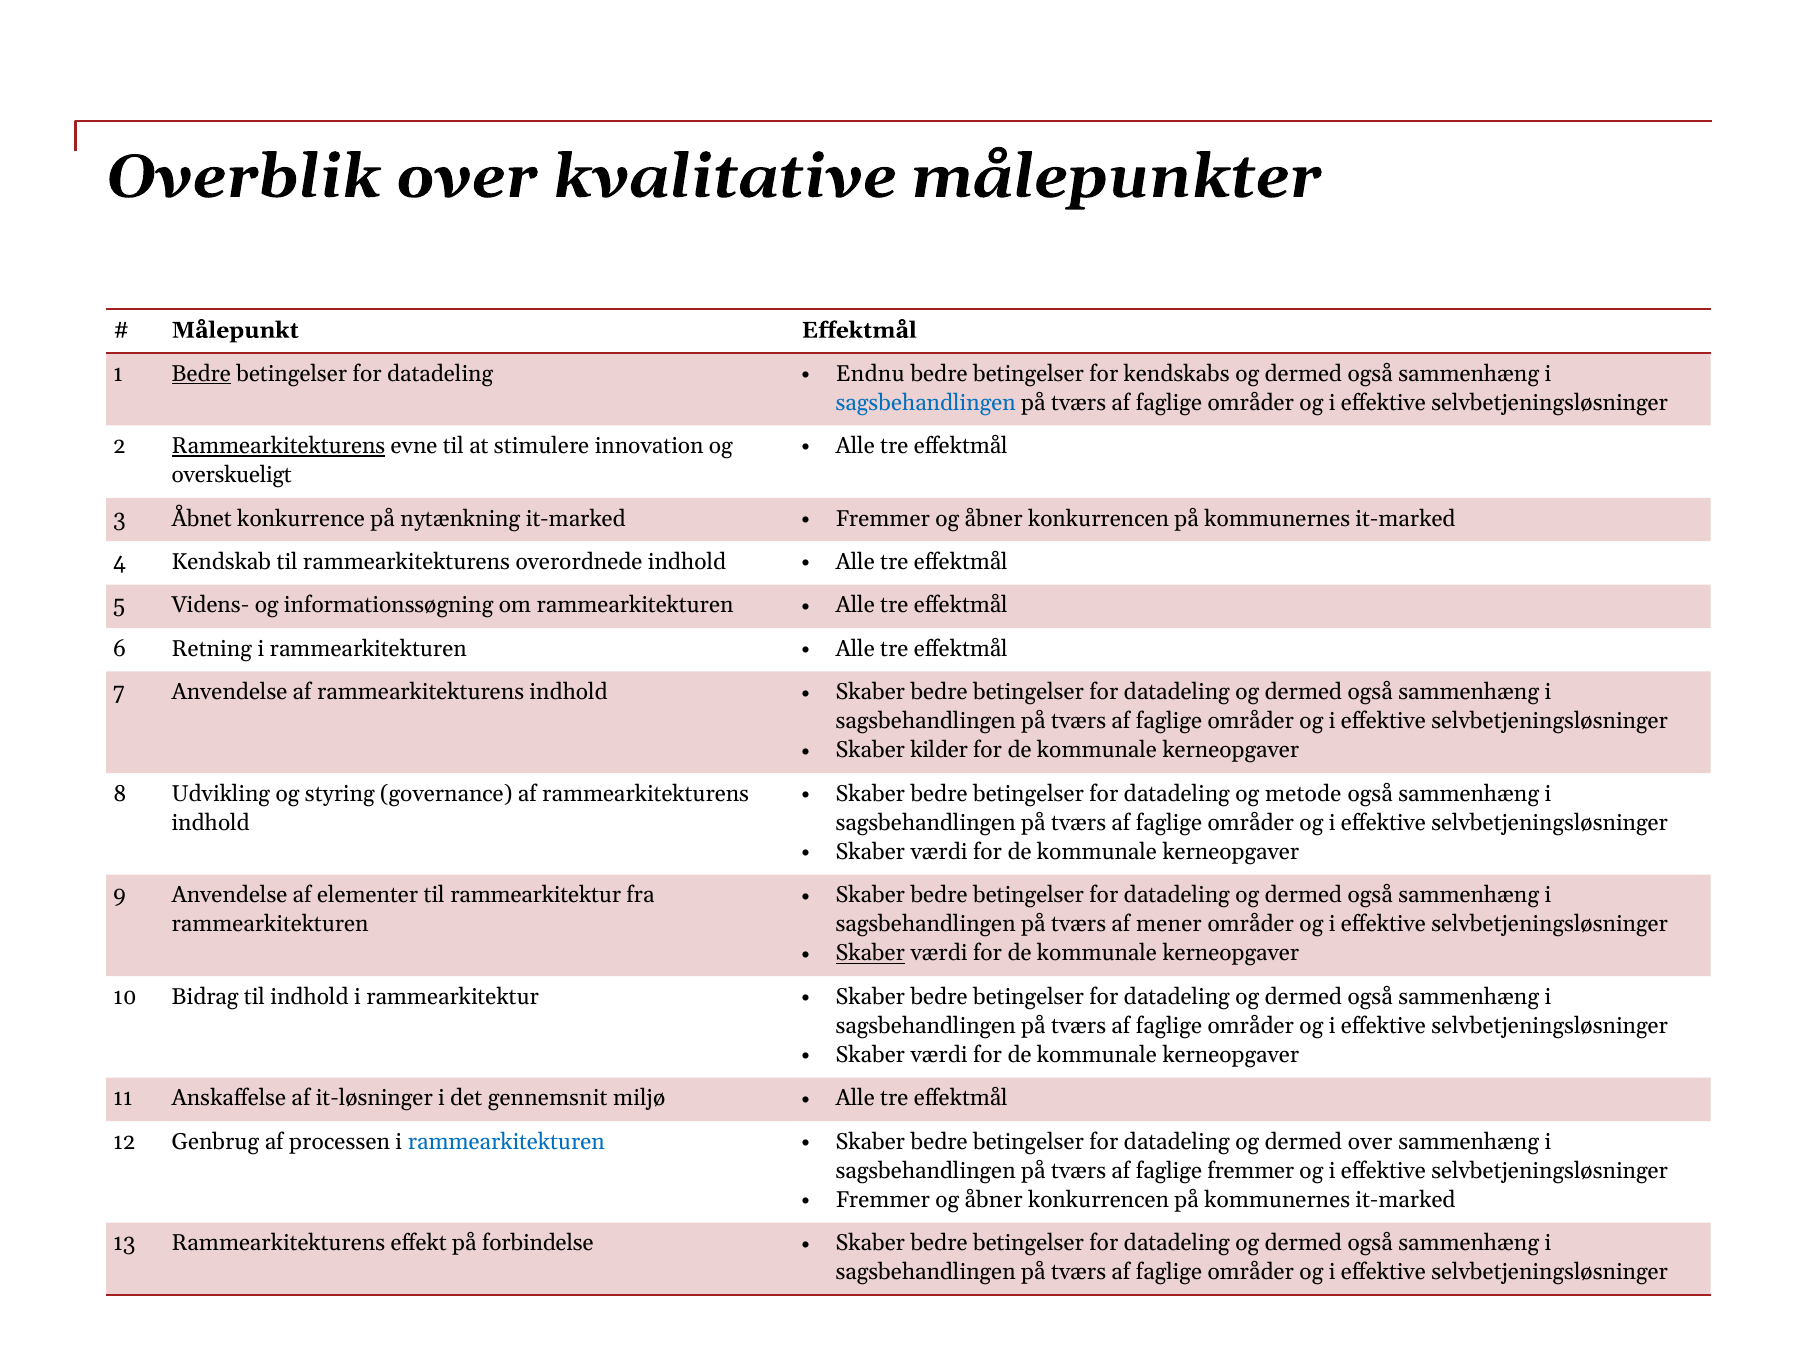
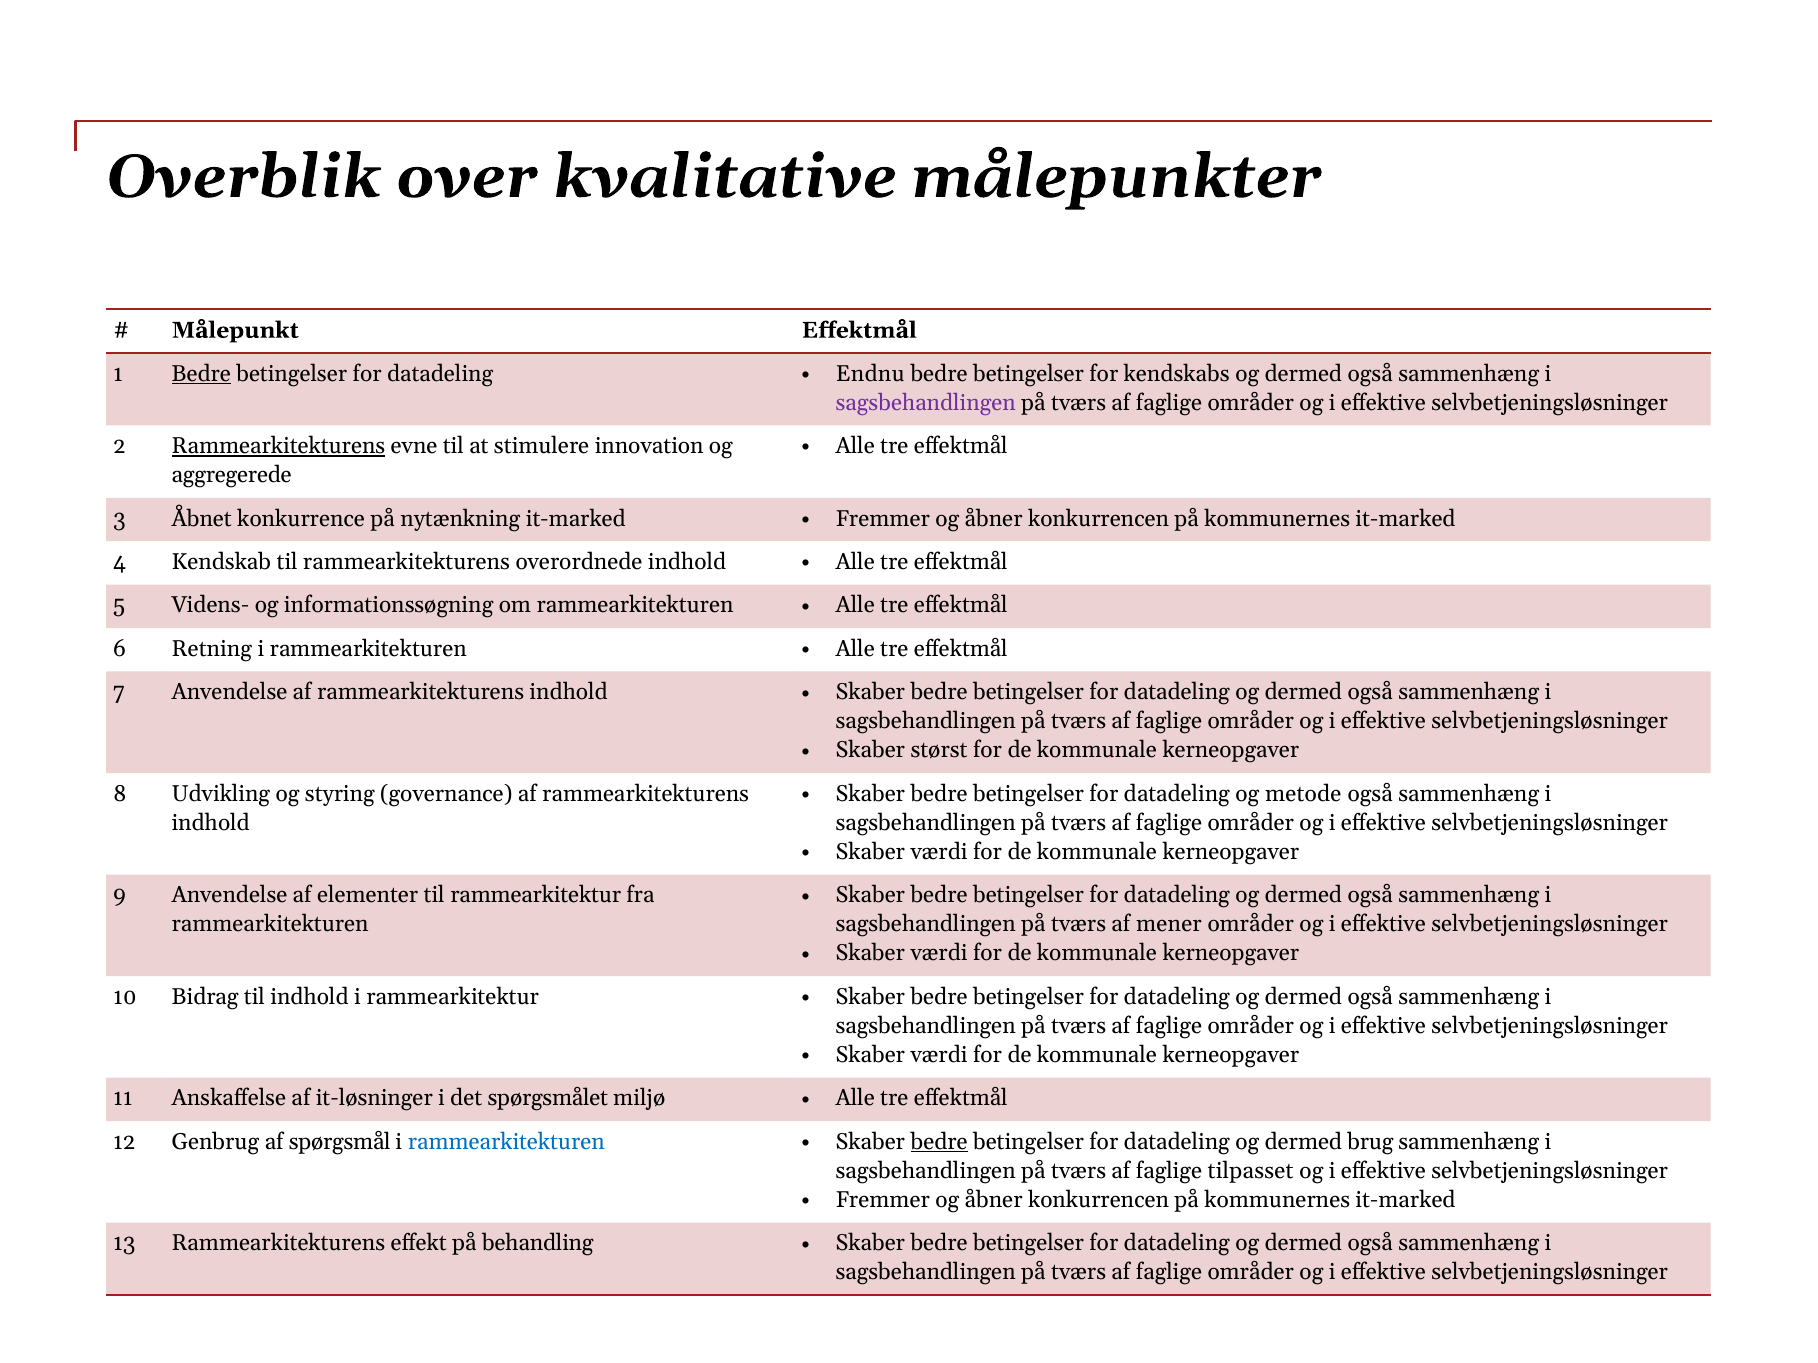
sagsbehandlingen colour: blue -> purple (926, 403)
overskueligt: overskueligt -> aggregerede (232, 475)
kilder: kilder -> størst (939, 751)
Skaber underline: present -> none (870, 954)
gennemsnit: gennemsnit -> spørgsmålet (548, 1099)
processen: processen -> spørgsmål (340, 1142)
bedre underline: none -> present (939, 1142)
dermed over: over -> brug (1370, 1142)
faglige fremmer: fremmer -> tilpasset (1251, 1171)
forbindelse: forbindelse -> behandling (538, 1244)
